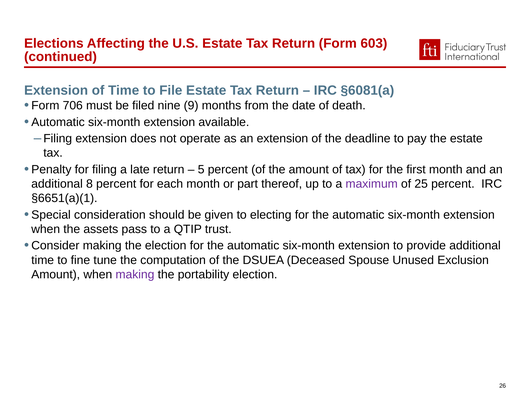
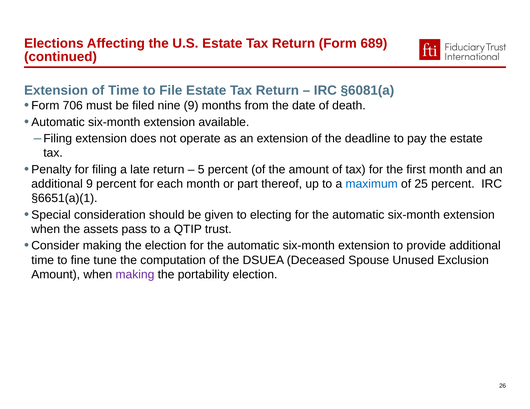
603: 603 -> 689 (374, 43)
additional 8: 8 -> 9 (89, 184)
maximum colour: purple -> blue (372, 184)
